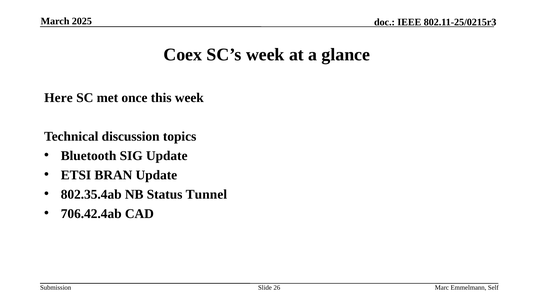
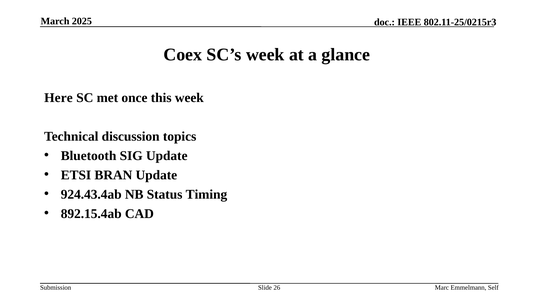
802.35.4ab: 802.35.4ab -> 924.43.4ab (91, 195)
Tunnel: Tunnel -> Timing (206, 195)
706.42.4ab: 706.42.4ab -> 892.15.4ab (91, 214)
